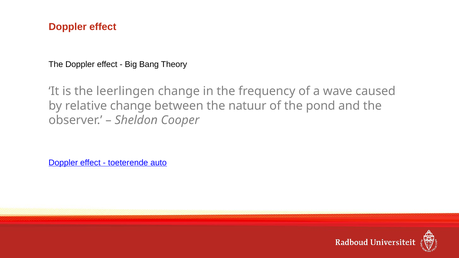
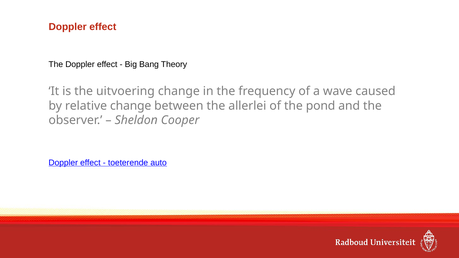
leerlingen: leerlingen -> uitvoering (125, 91)
natuur: natuur -> allerlei (247, 106)
